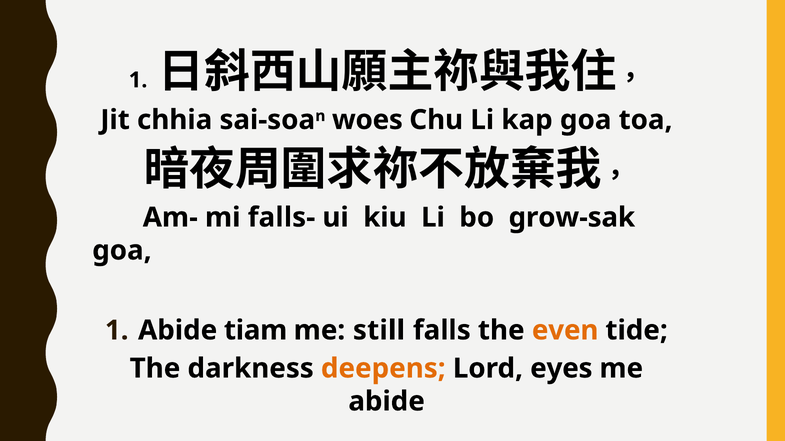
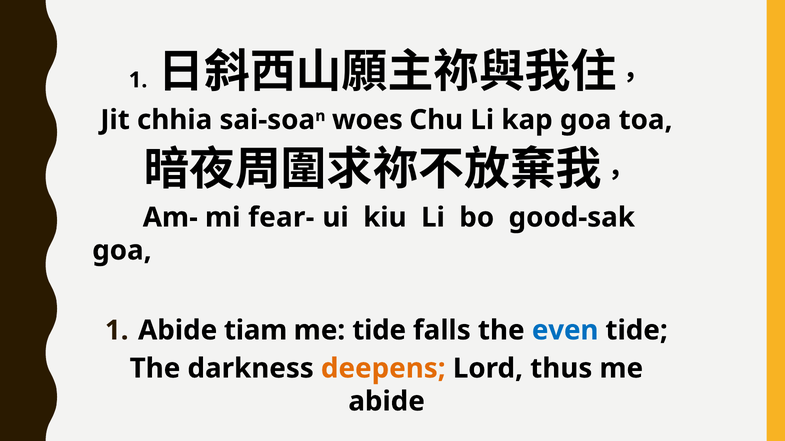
falls-: falls- -> fear- (281, 218)
grow-sak: grow-sak -> good-sak (572, 218)
me still: still -> tide (379, 331)
even colour: orange -> blue (565, 331)
eyes: eyes -> thus (561, 369)
